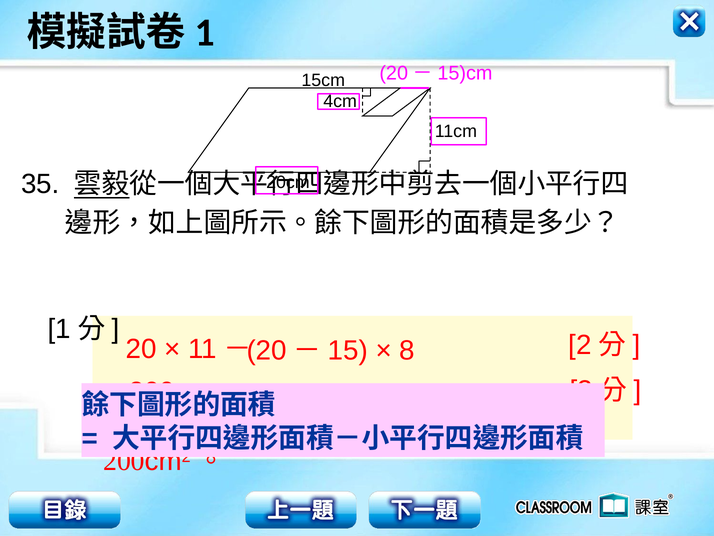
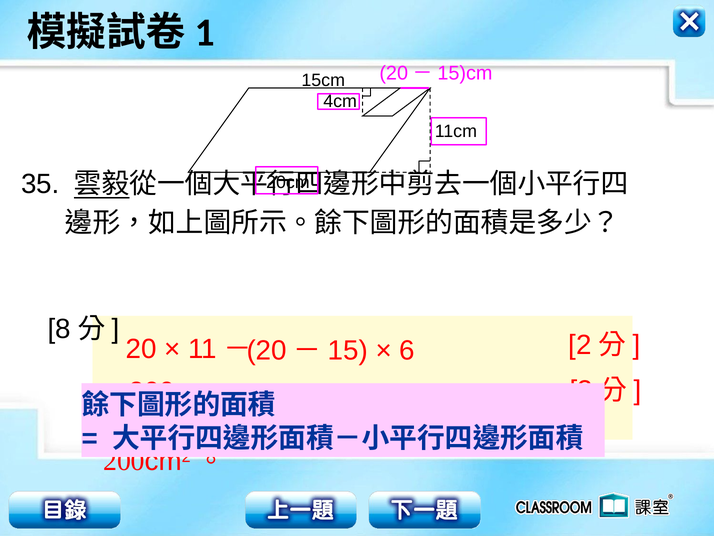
1: 1 -> 8 (59, 329)
8: 8 -> 6 (407, 350)
